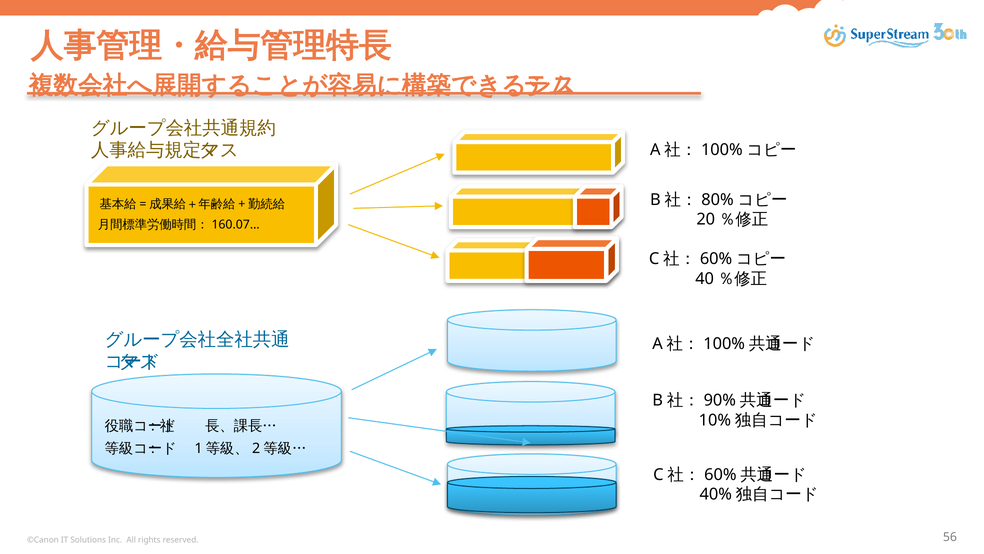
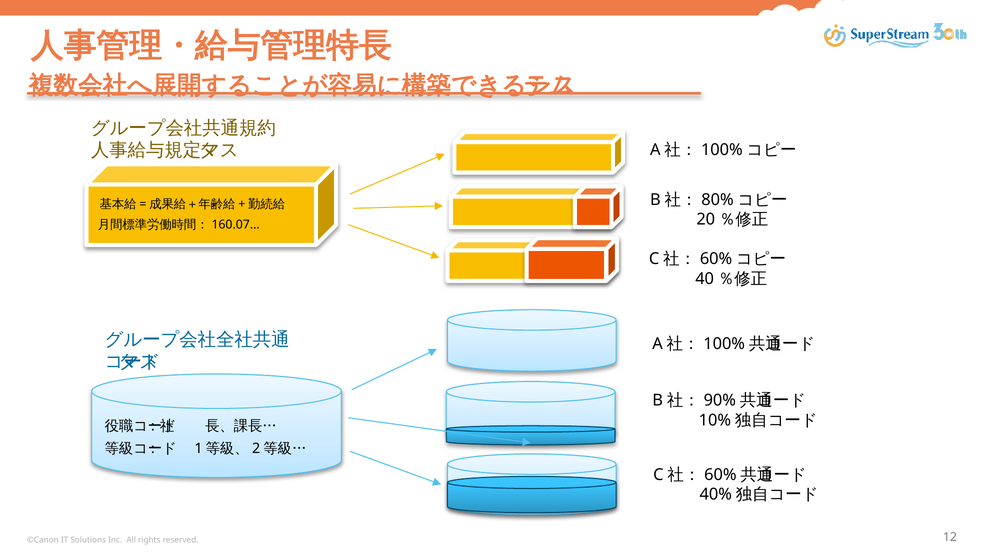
56: 56 -> 12 (950, 537)
